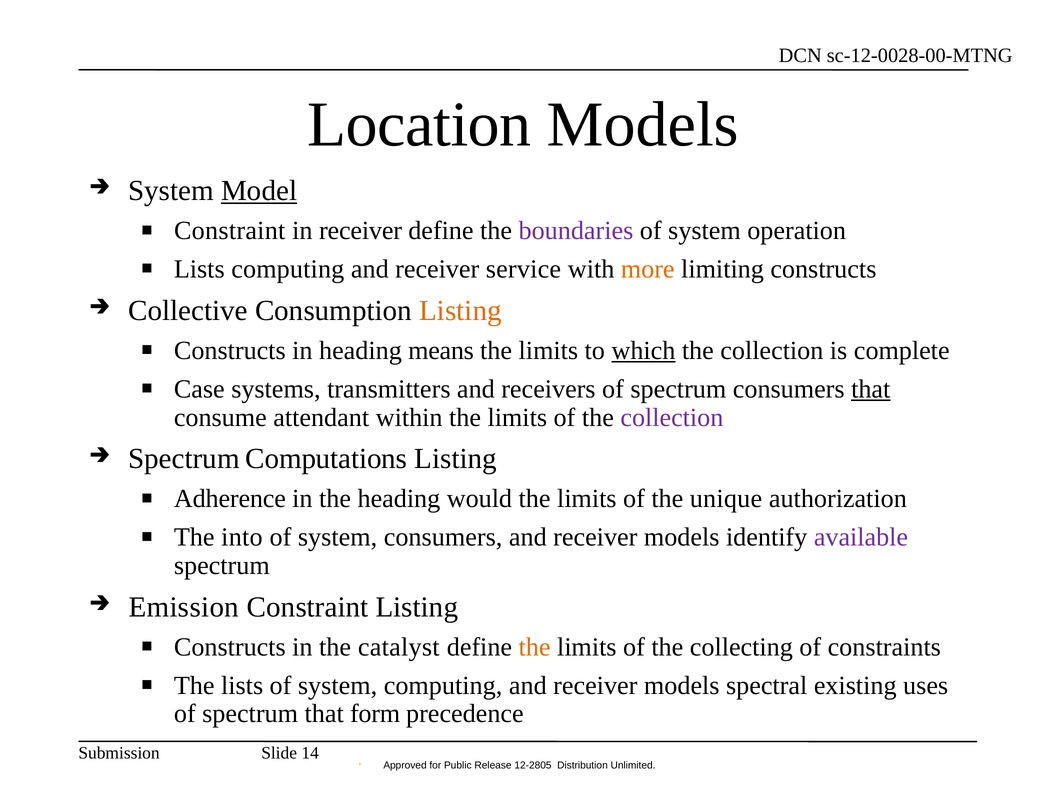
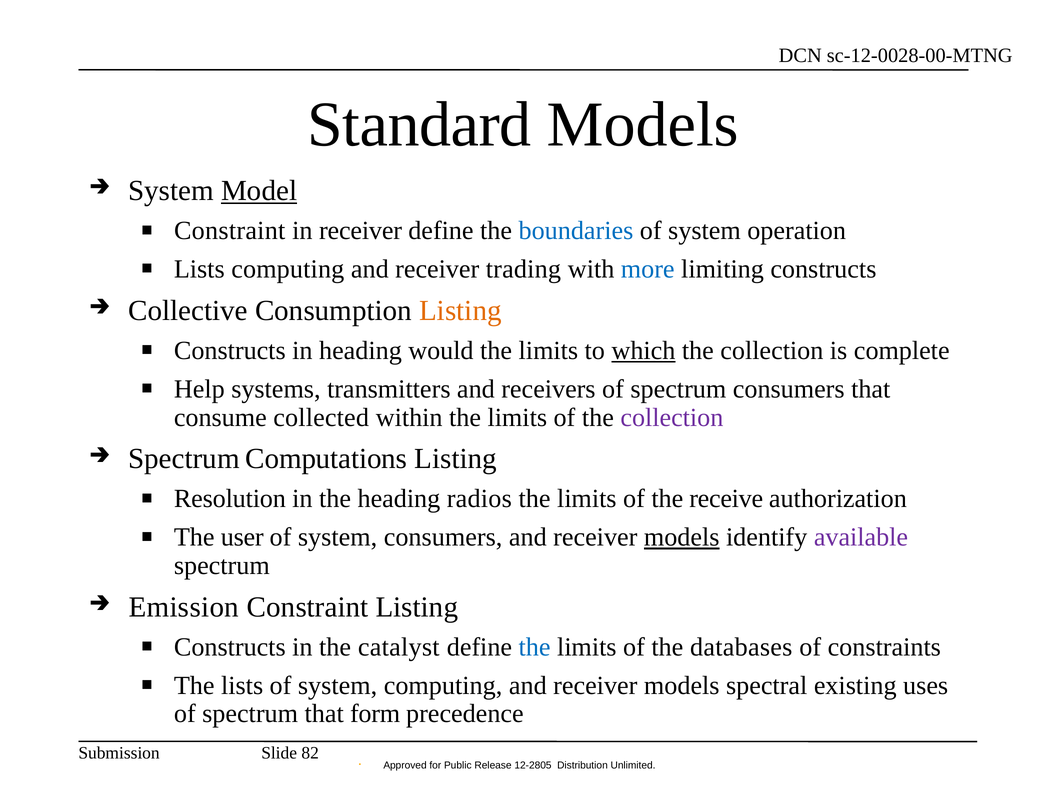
Location: Location -> Standard (419, 125)
boundaries colour: purple -> blue (576, 231)
service: service -> trading (523, 269)
more colour: orange -> blue (648, 269)
means: means -> would (441, 351)
Case: Case -> Help (199, 389)
that underline: present -> none (871, 389)
attendant: attendant -> collected (321, 417)
Adherence: Adherence -> Resolution (230, 499)
would: would -> radios (479, 499)
unique: unique -> receive (726, 499)
into: into -> user (242, 537)
models underline: none -> present (682, 537)
the colour: orange -> blue (535, 647)
collecting: collecting -> databases (741, 647)
14: 14 -> 82 (310, 753)
